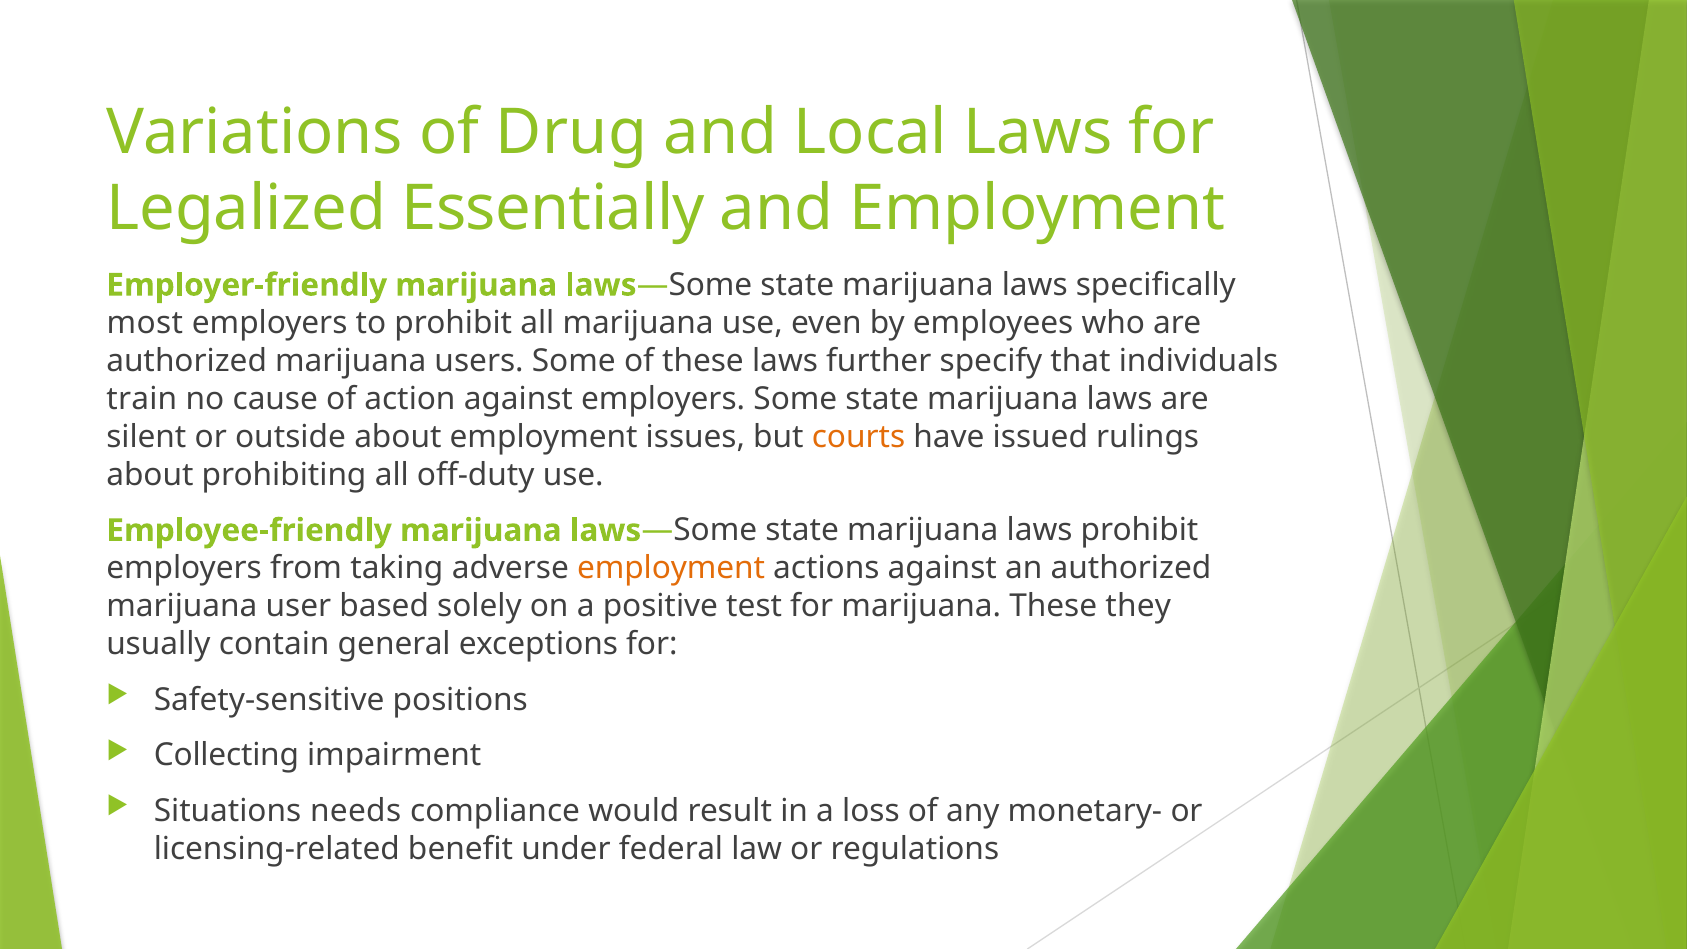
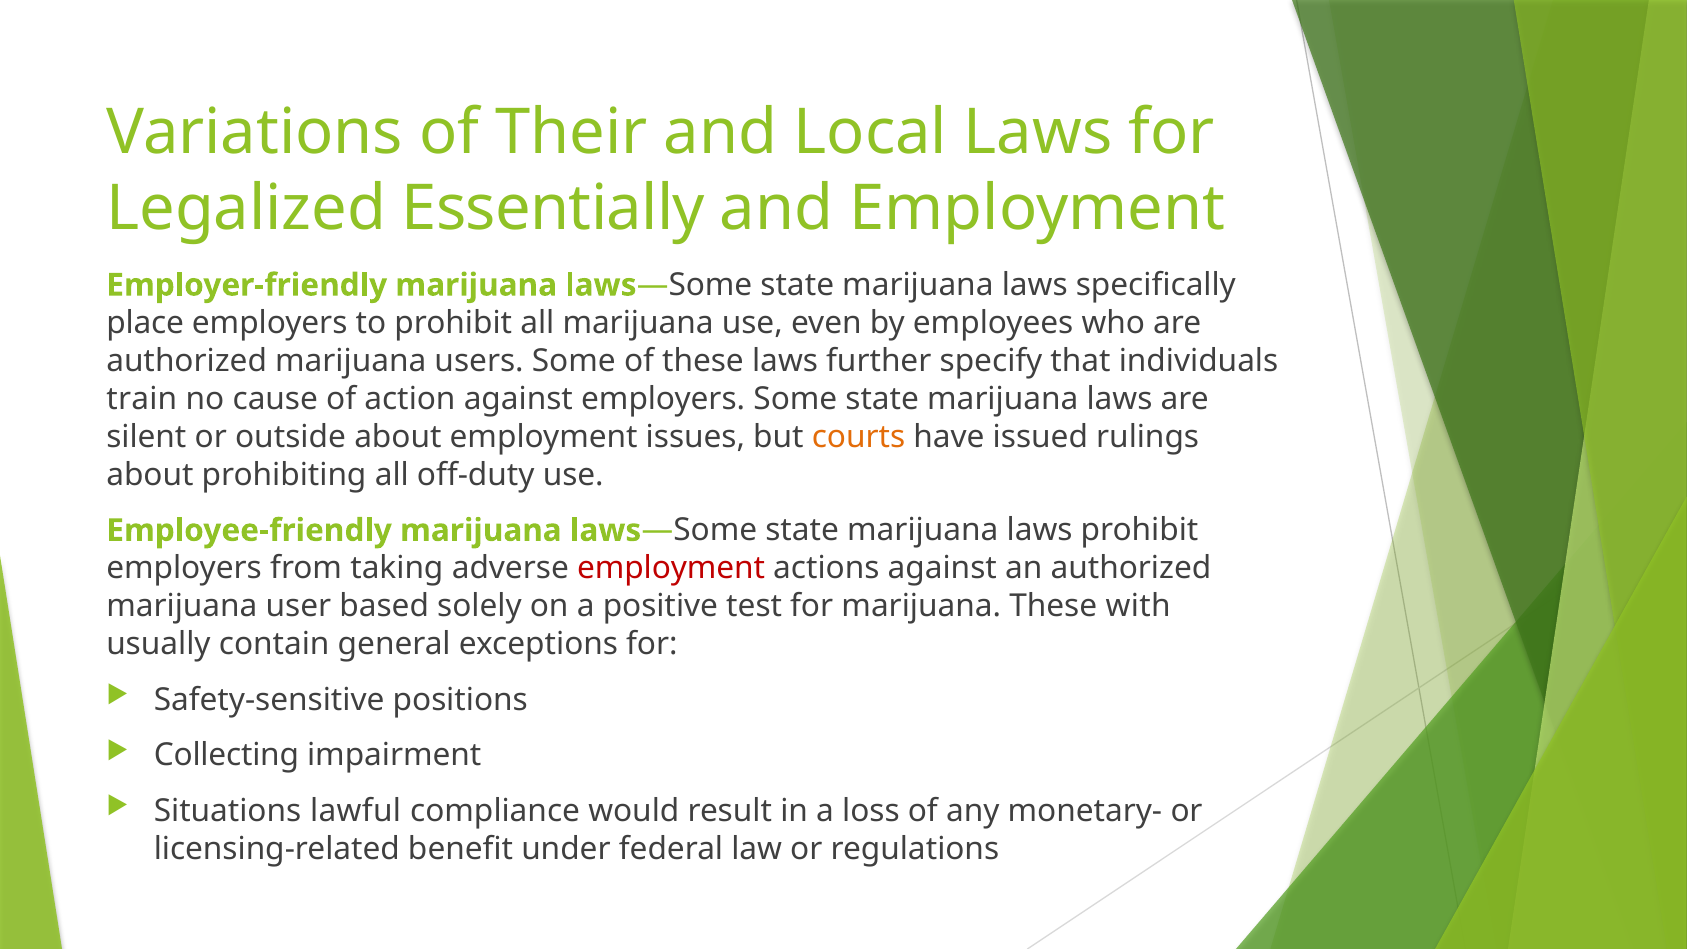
Drug: Drug -> Their (572, 133)
most: most -> place (145, 323)
employment colour: orange -> red (671, 568)
they: they -> with (1138, 606)
needs: needs -> lawful (356, 811)
